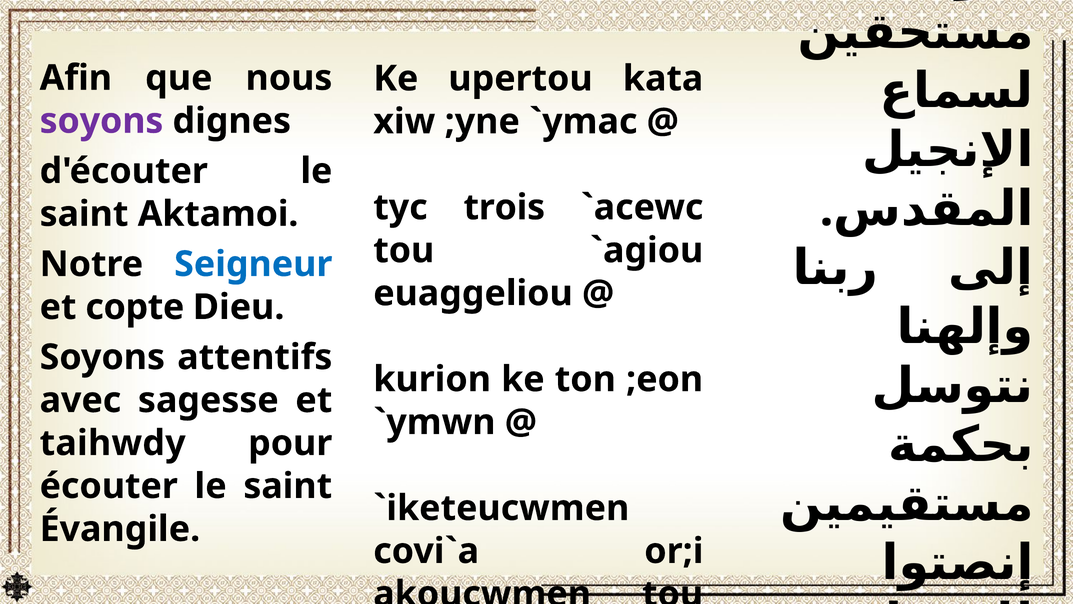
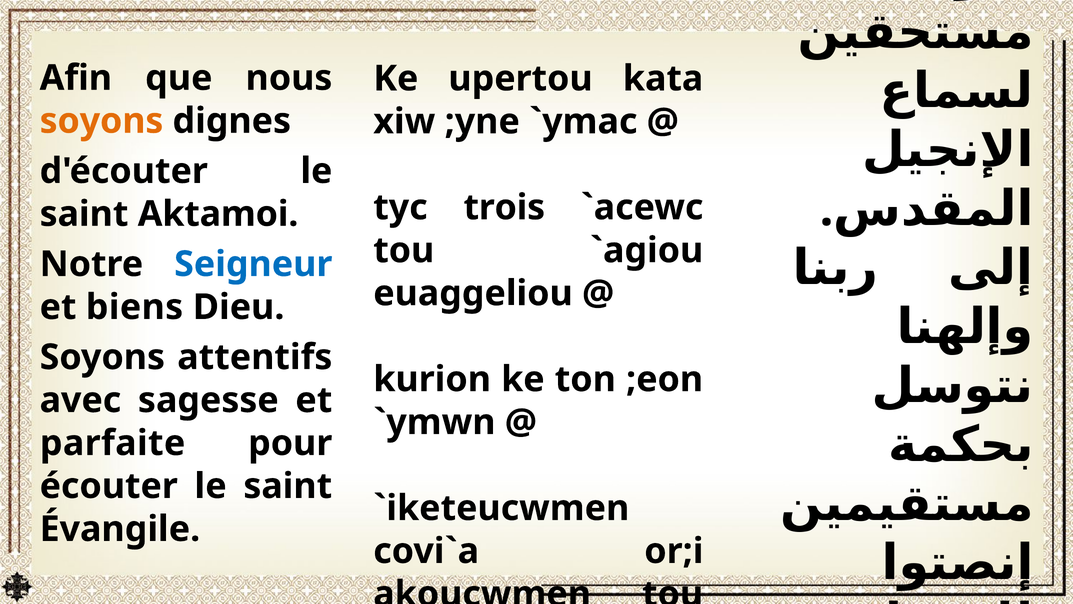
soyons colour: purple -> orange (101, 121)
copte: copte -> biens (134, 307)
taihwdy: taihwdy -> parfaite (113, 443)
